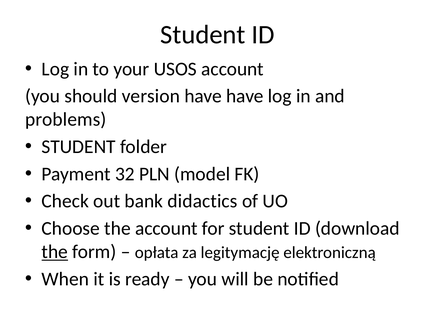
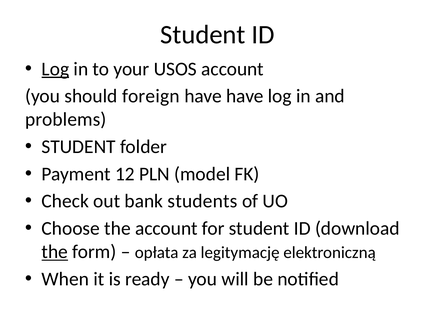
Log underline: none -> present (55, 69)
version: version -> foreign (151, 96)
32: 32 -> 12 (125, 174)
didactics: didactics -> students (202, 201)
